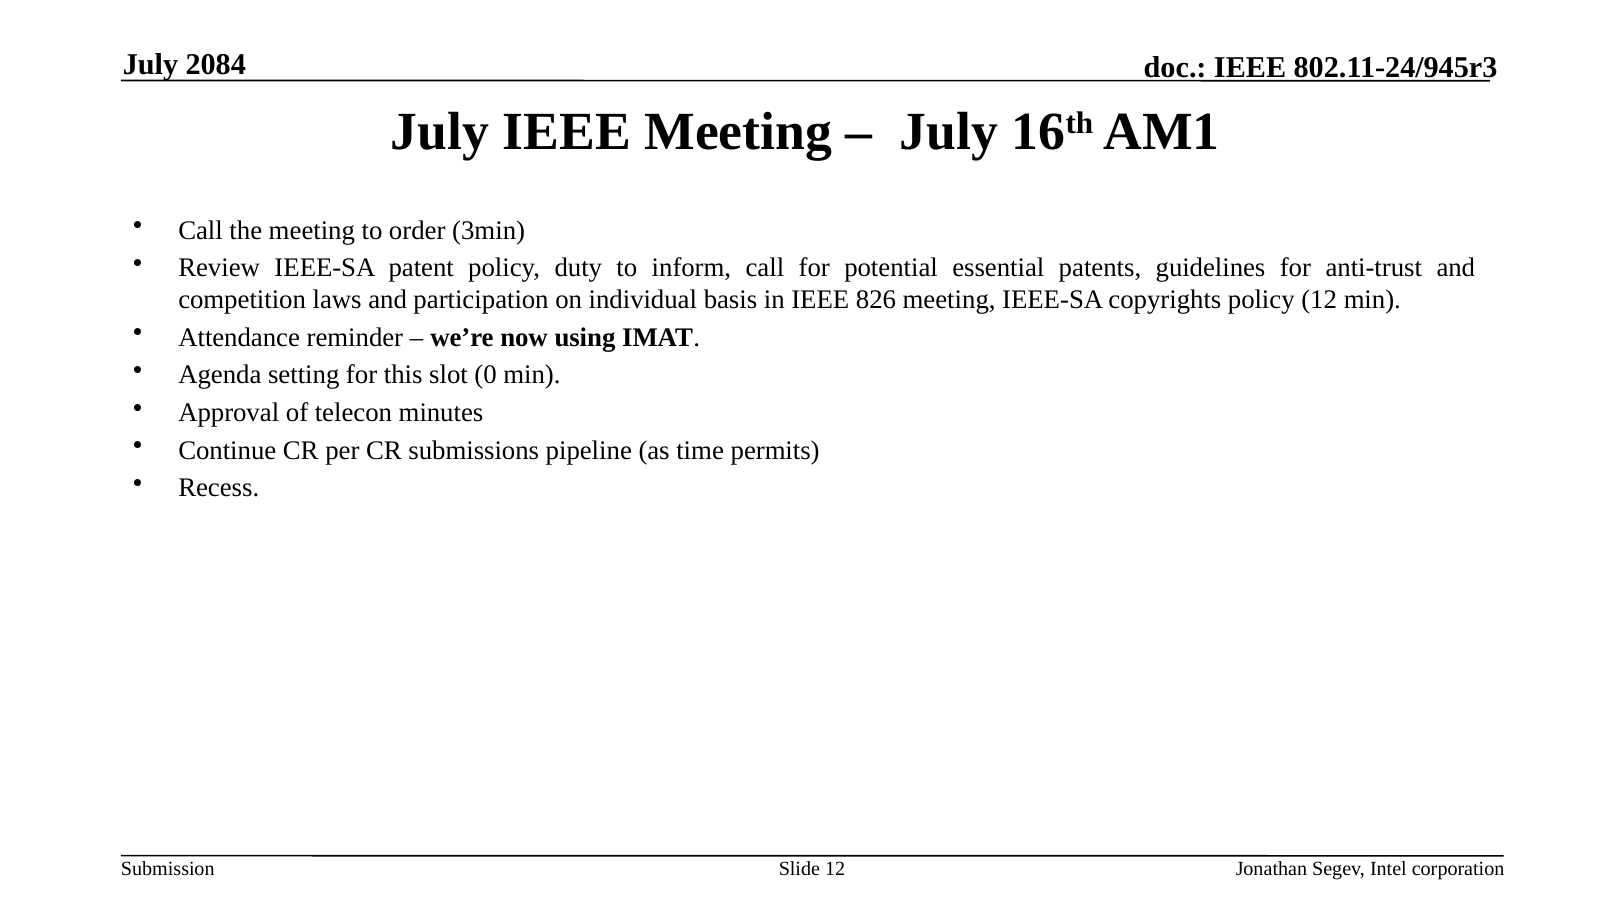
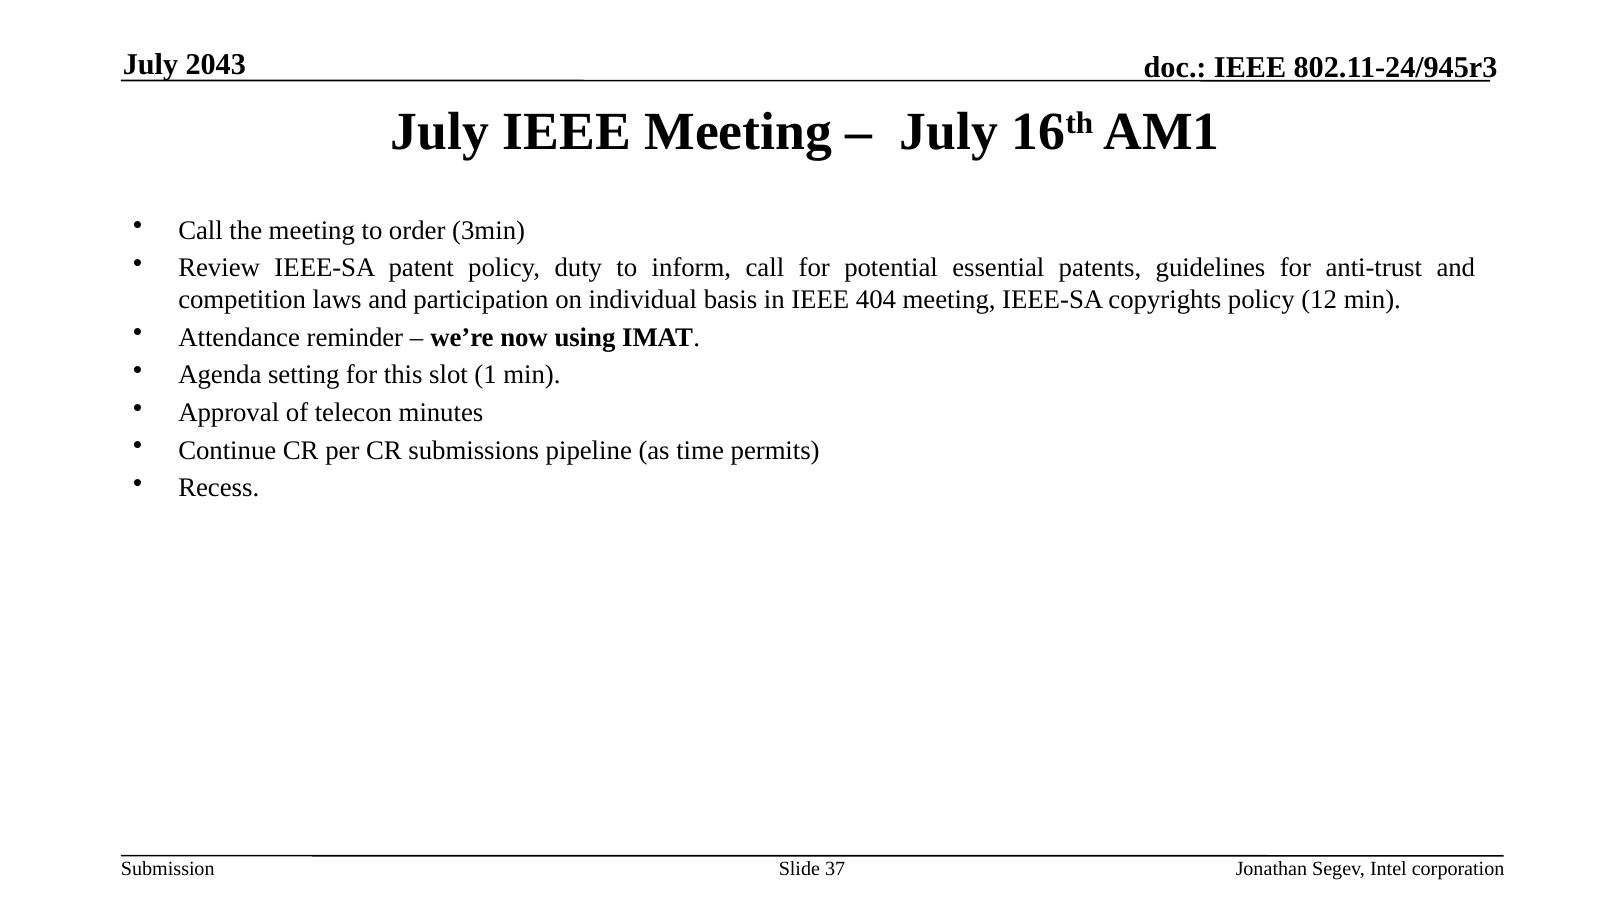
2084: 2084 -> 2043 (216, 64)
826: 826 -> 404 (876, 300)
0: 0 -> 1 (486, 375)
Slide 12: 12 -> 37 (835, 869)
